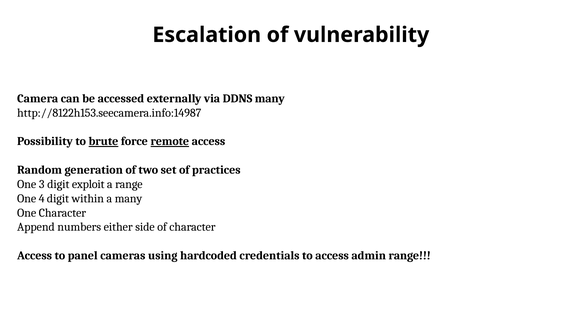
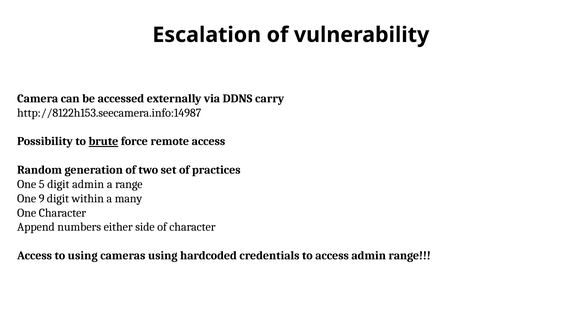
DDNS many: many -> carry (270, 99)
remote underline: present -> none (170, 141)
3: 3 -> 5 (42, 184)
digit exploit: exploit -> admin (88, 184)
4: 4 -> 9 (42, 199)
to panel: panel -> using (83, 256)
